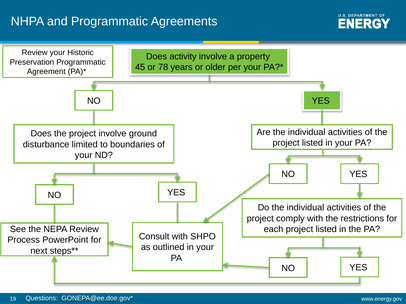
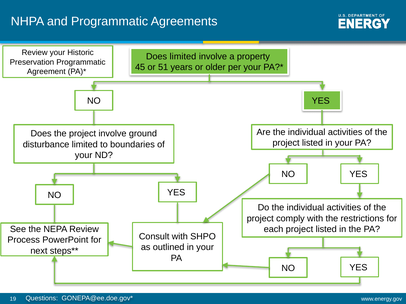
Does activity: activity -> limited (183, 57)
78: 78 -> 51 (163, 67)
